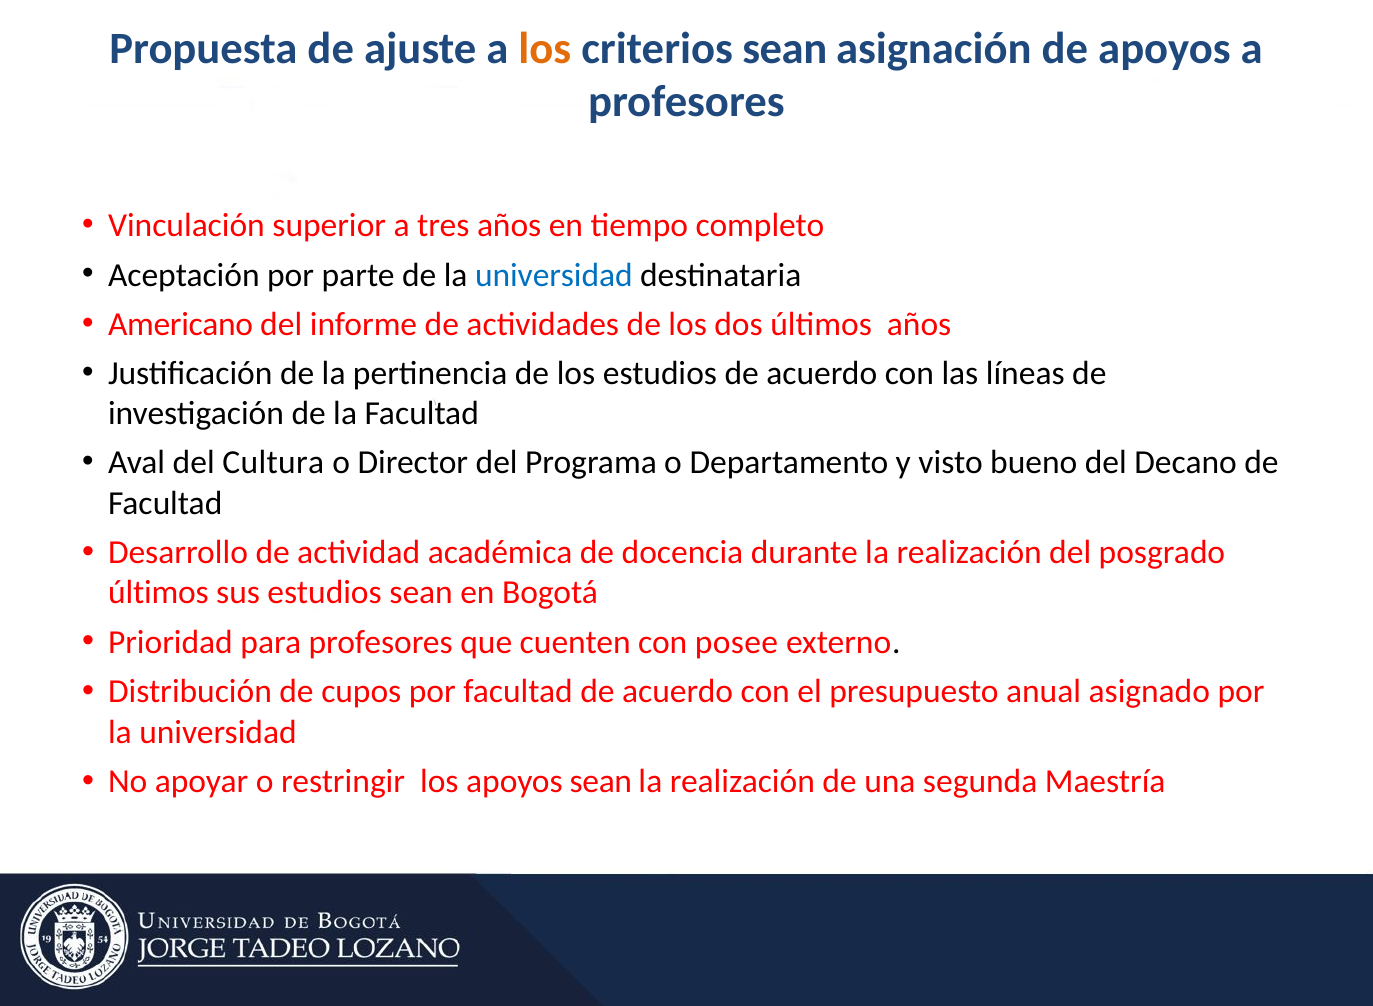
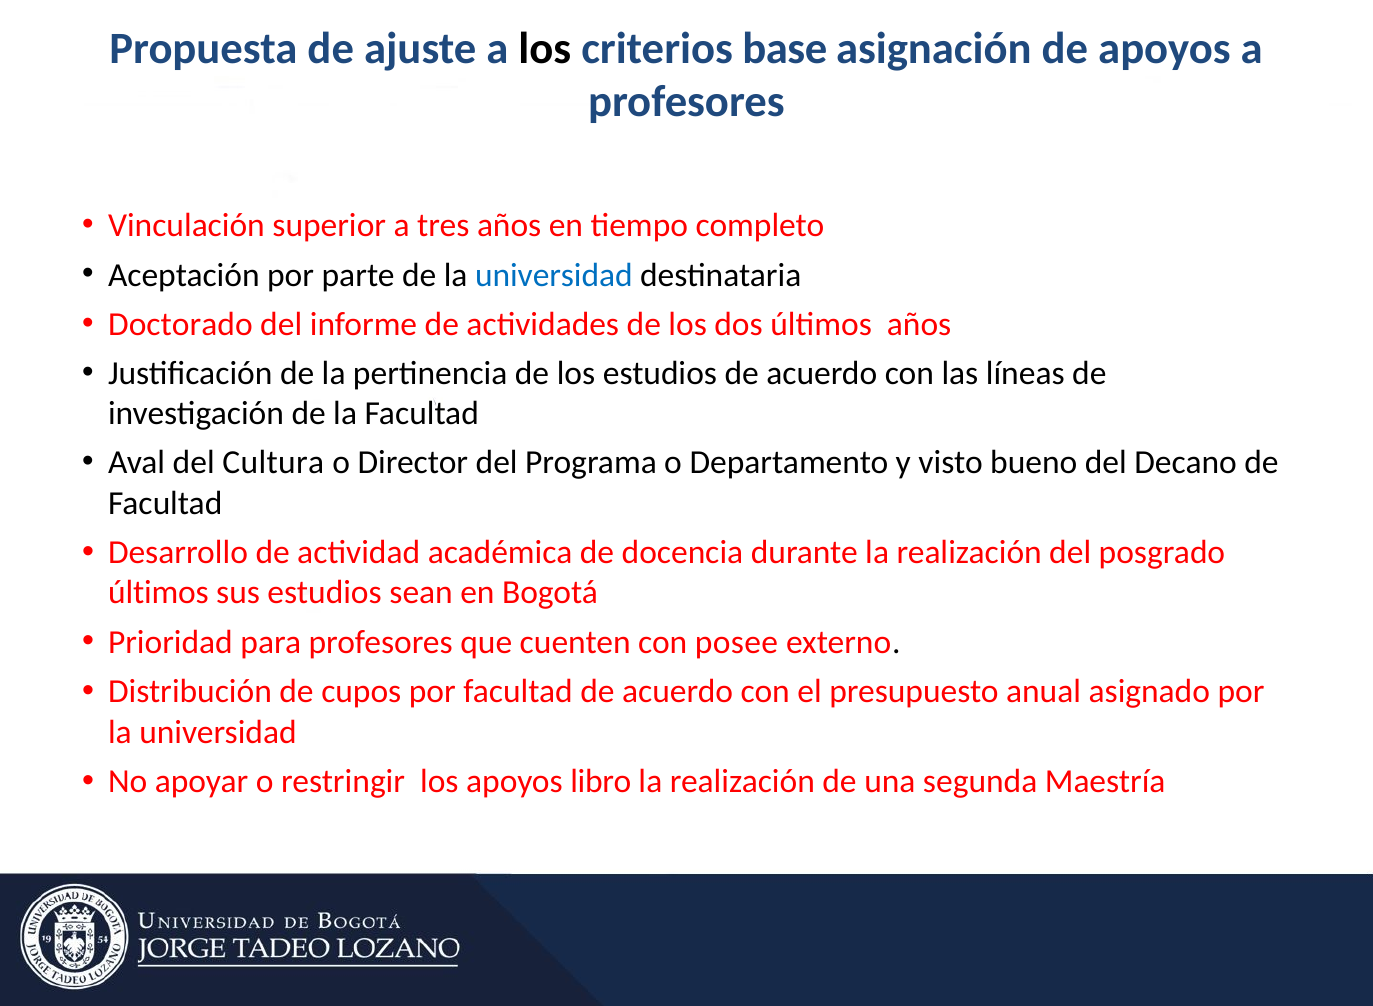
los colour: orange -> black (545, 48)
criterios sean: sean -> base (785, 48)
Americano: Americano -> Doctorado (180, 324)
apoyos sean: sean -> libro (601, 781)
